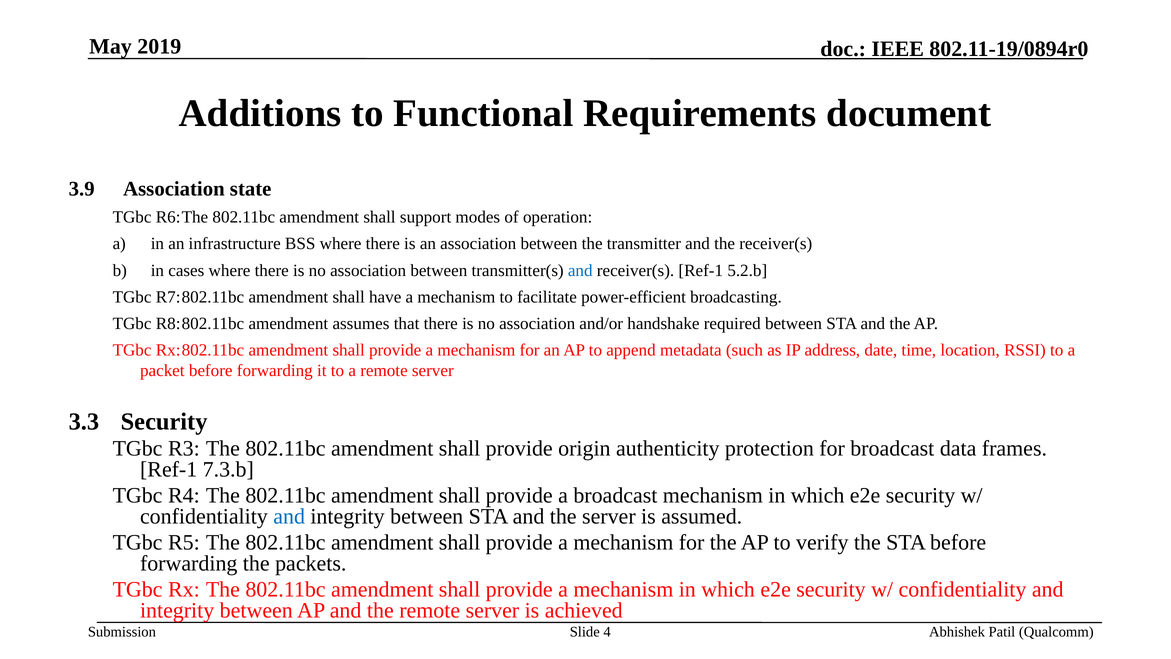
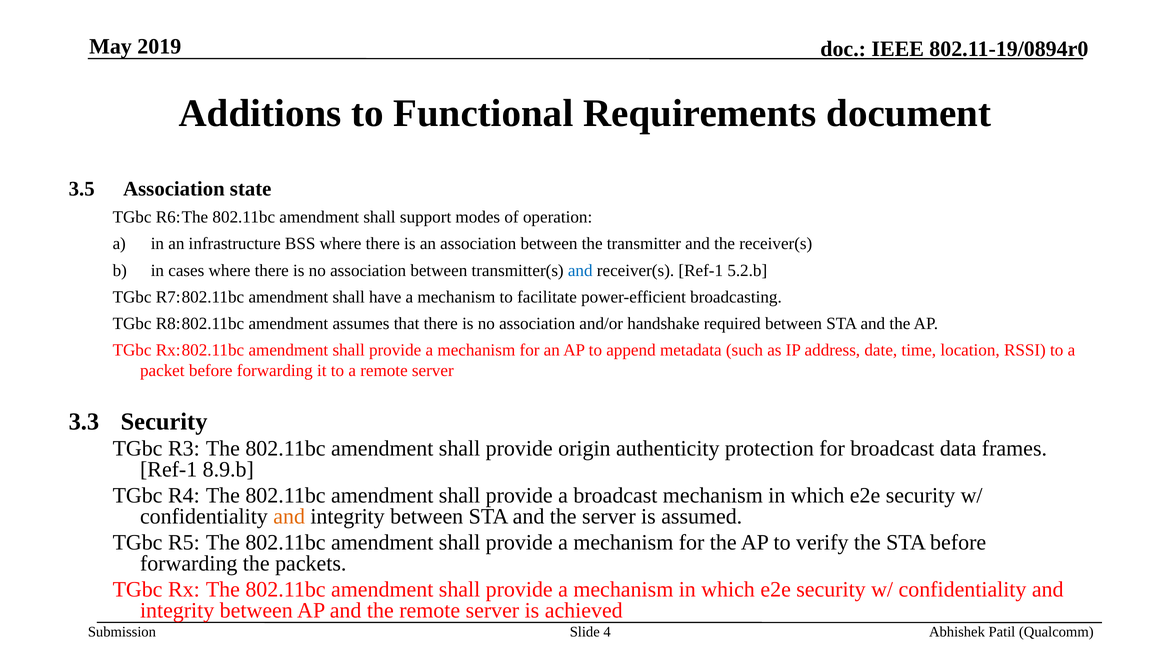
3.9: 3.9 -> 3.5 (82, 189)
7.3.b: 7.3.b -> 8.9.b (228, 469)
and colour: blue -> orange (289, 516)
